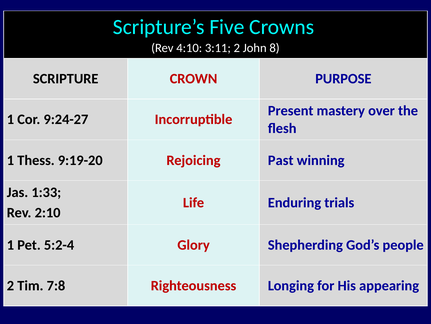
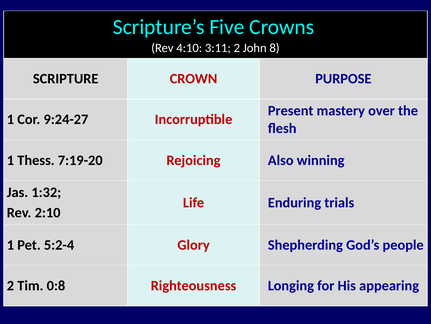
9:19-20: 9:19-20 -> 7:19-20 (80, 160)
Past: Past -> Also (281, 160)
1:33: 1:33 -> 1:32 (46, 192)
7:8: 7:8 -> 0:8 (56, 285)
